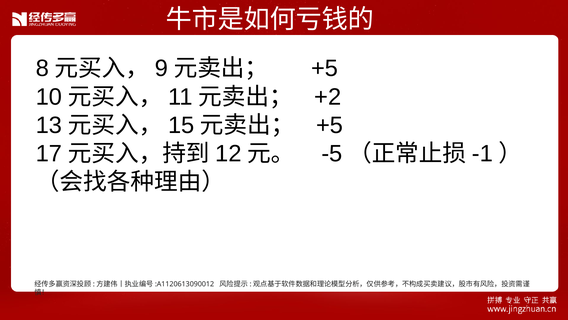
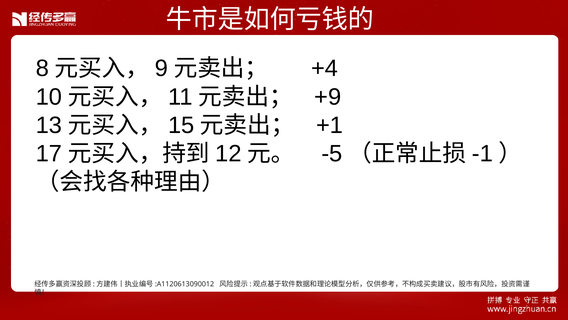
+5: +5 -> +4 (324, 68)
+2: +2 -> +9 (328, 97)
+5: +5 -> +1 (330, 125)
